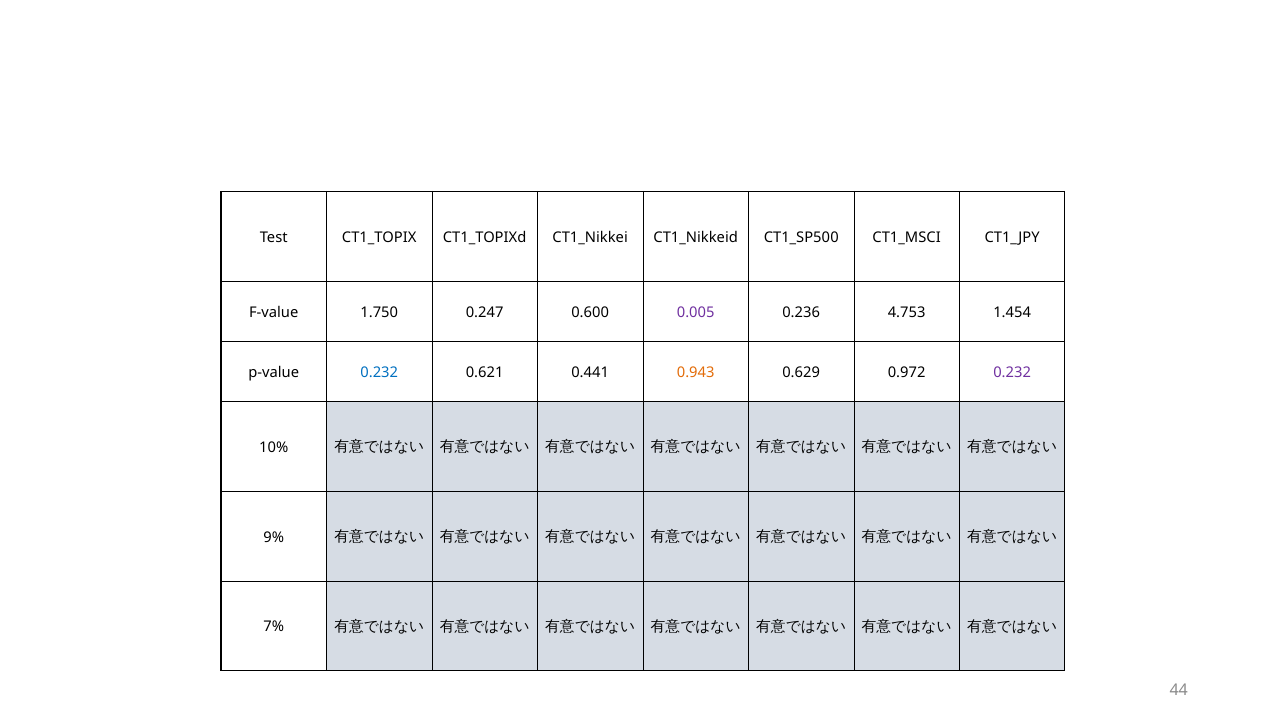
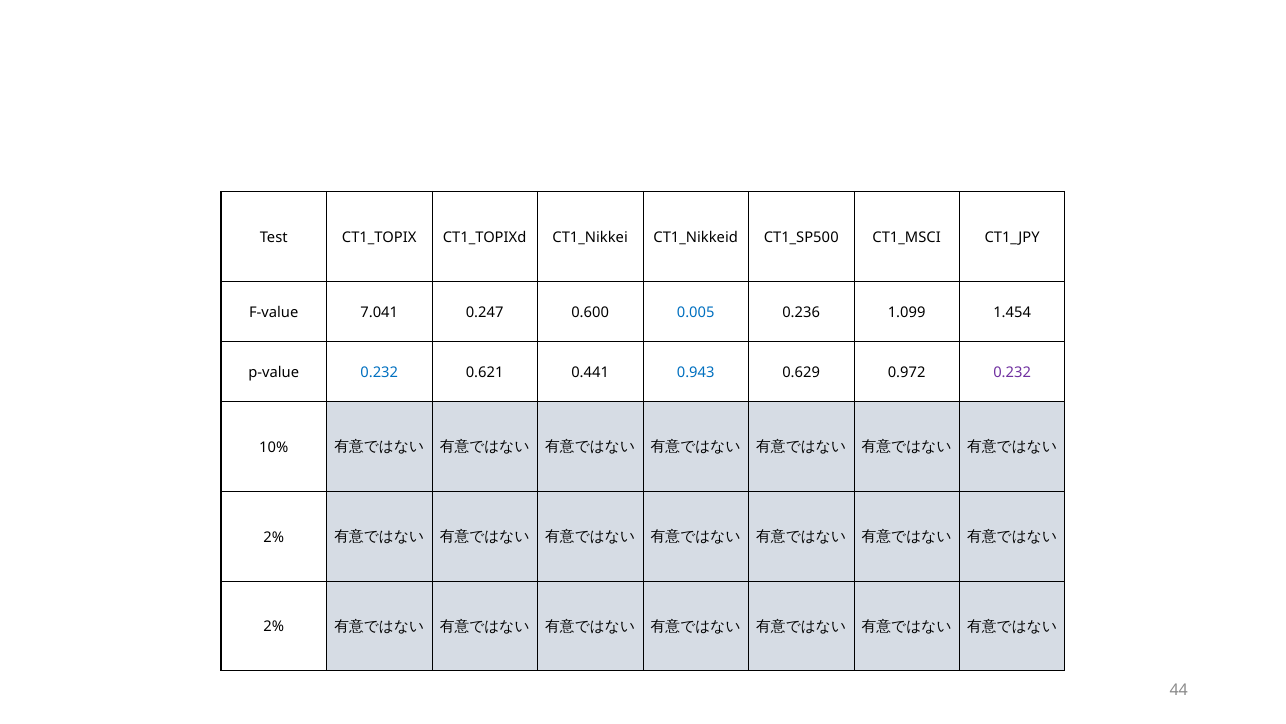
1.750: 1.750 -> 7.041 (379, 312)
0.005 colour: purple -> blue (696, 312)
4.753: 4.753 -> 1.099 (907, 312)
0.943 colour: orange -> blue (696, 372)
9%: 9% -> 2% (274, 537)
7%: 7% -> 2% (274, 627)
